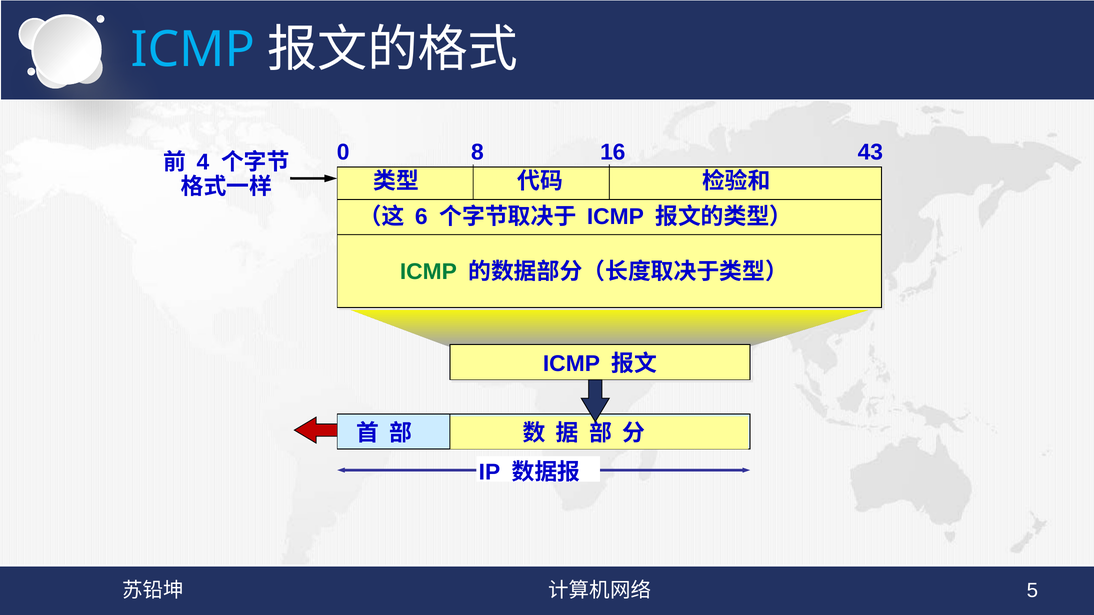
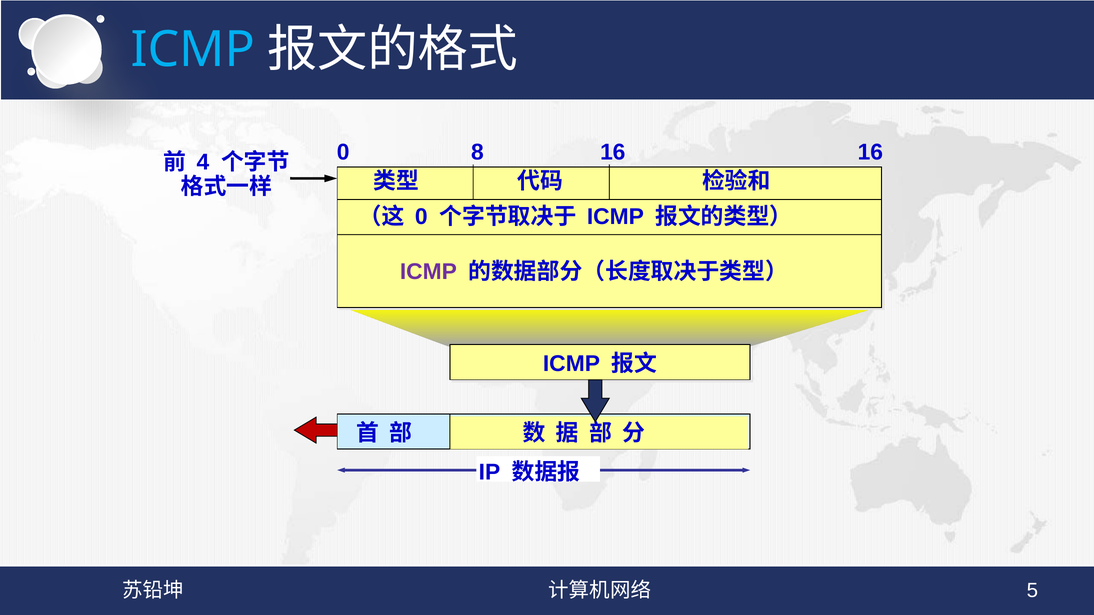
16 43: 43 -> 16 (870, 153)
6: 6 -> 0 (421, 217)
ICMP colour: green -> purple (428, 272)
